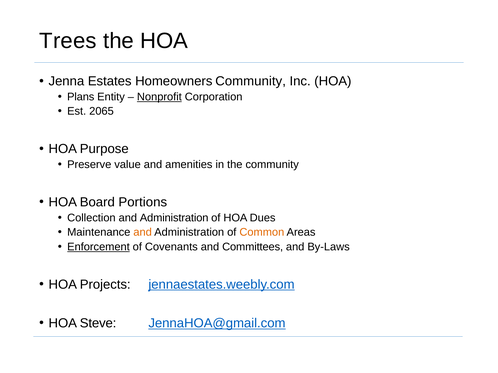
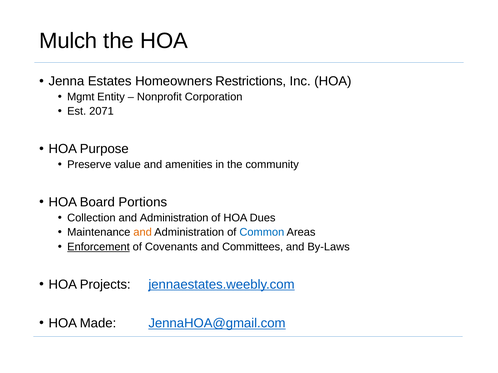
Trees: Trees -> Mulch (68, 41)
Homeowners Community: Community -> Restrictions (251, 81)
Plans: Plans -> Mgmt (81, 97)
Nonprofit underline: present -> none (159, 97)
2065: 2065 -> 2071 (102, 111)
Common colour: orange -> blue (262, 233)
Steve: Steve -> Made (98, 324)
